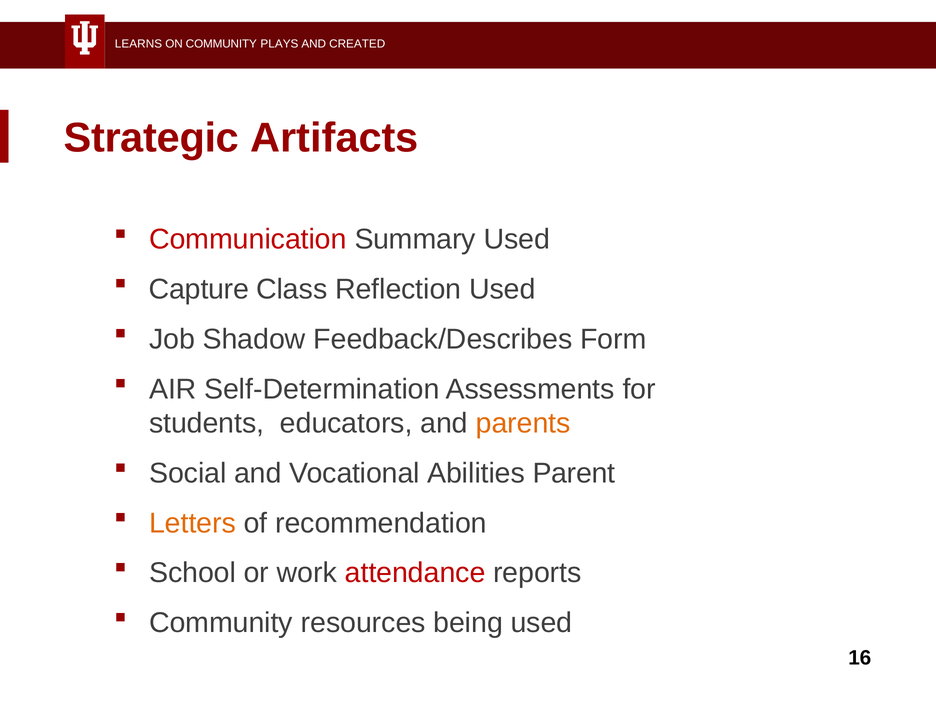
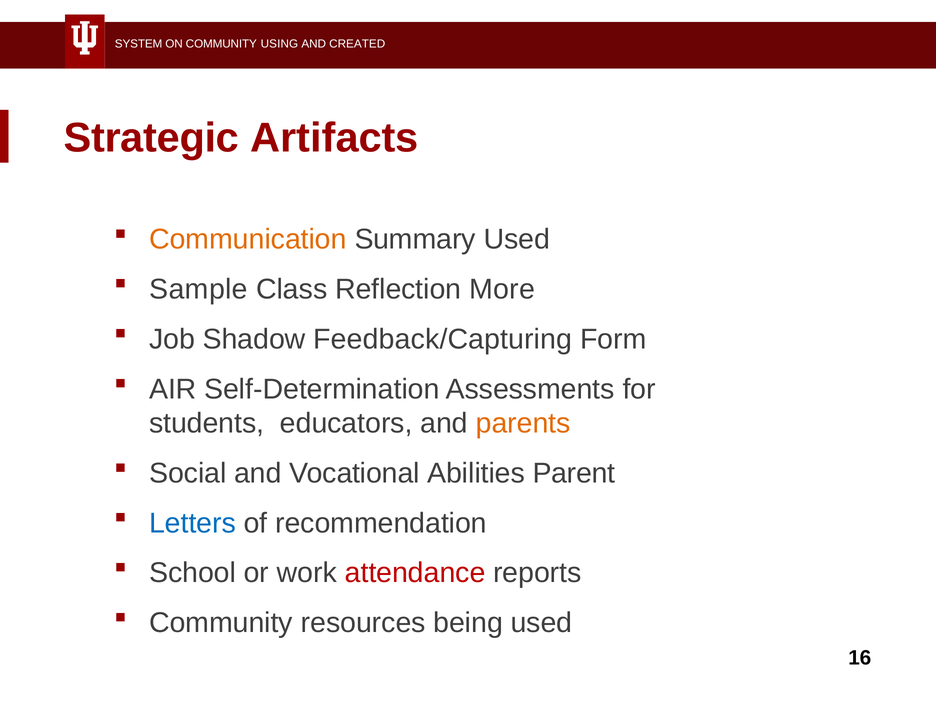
LEARNS: LEARNS -> SYSTEM (139, 44)
PLAYS: PLAYS -> USING (279, 44)
Communication colour: red -> orange (248, 239)
Capture: Capture -> Sample (199, 289)
Reflection Used: Used -> More (502, 289)
Feedback/Describes: Feedback/Describes -> Feedback/Capturing (443, 339)
Letters colour: orange -> blue (193, 523)
